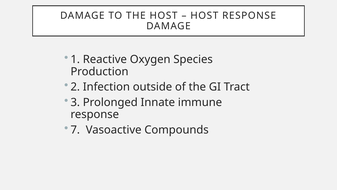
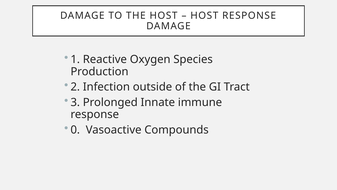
7: 7 -> 0 (75, 130)
